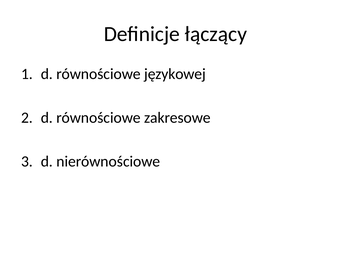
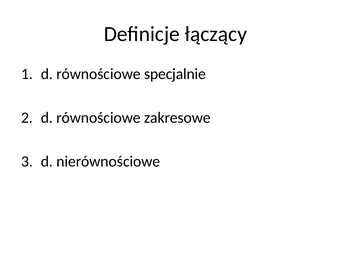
językowej: językowej -> specjalnie (175, 74)
